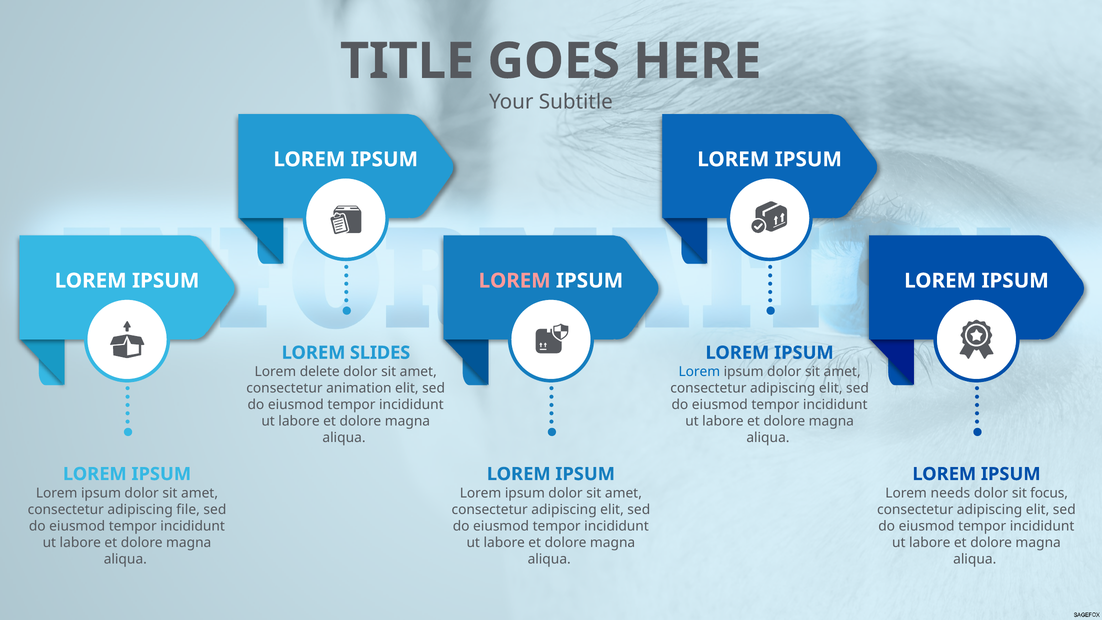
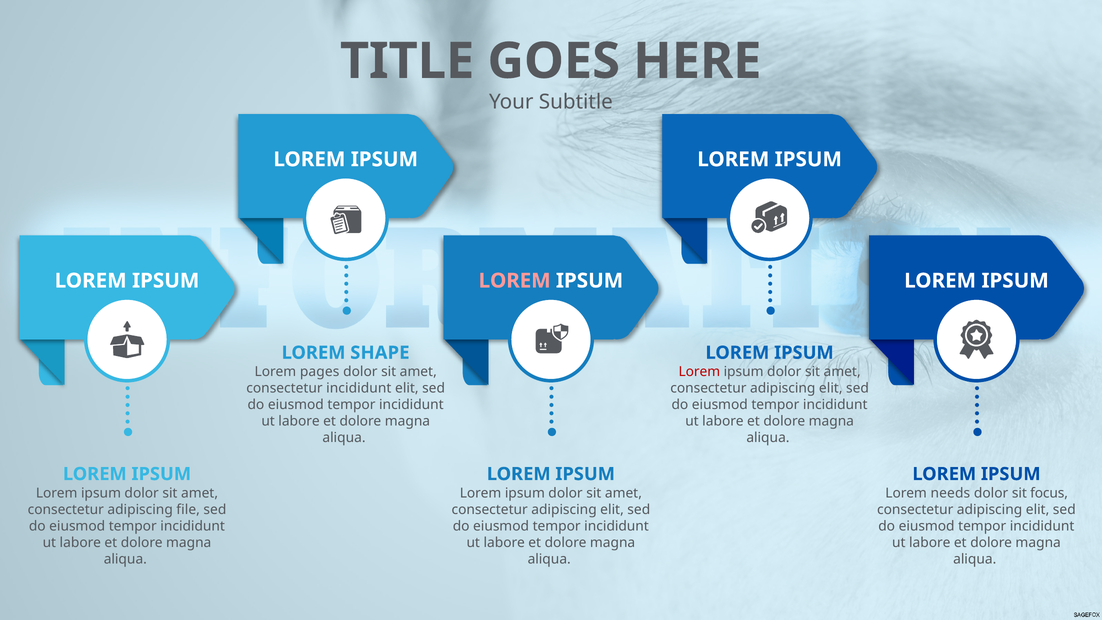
SLIDES: SLIDES -> SHAPE (380, 353)
delete: delete -> pages (320, 372)
Lorem colour: blue -> red (699, 372)
consectetur animation: animation -> incididunt (359, 388)
